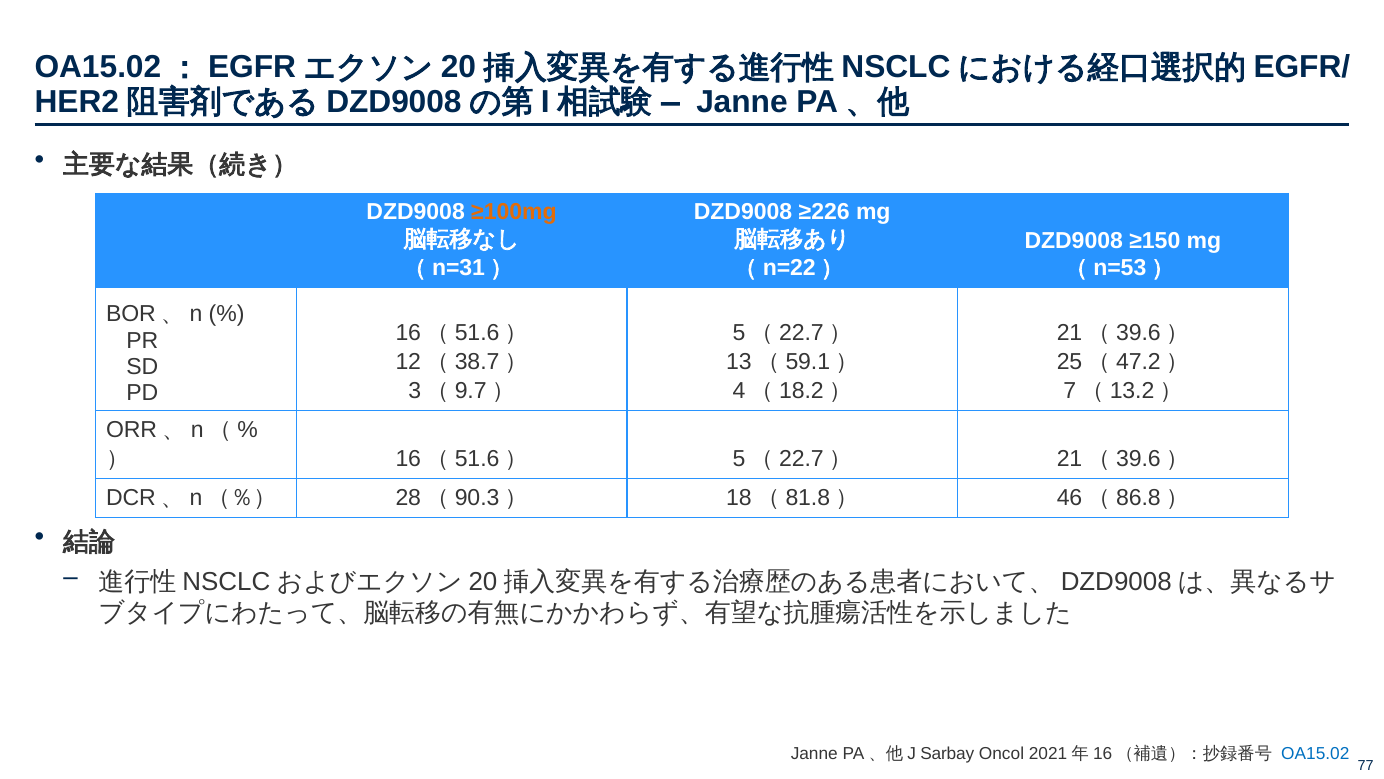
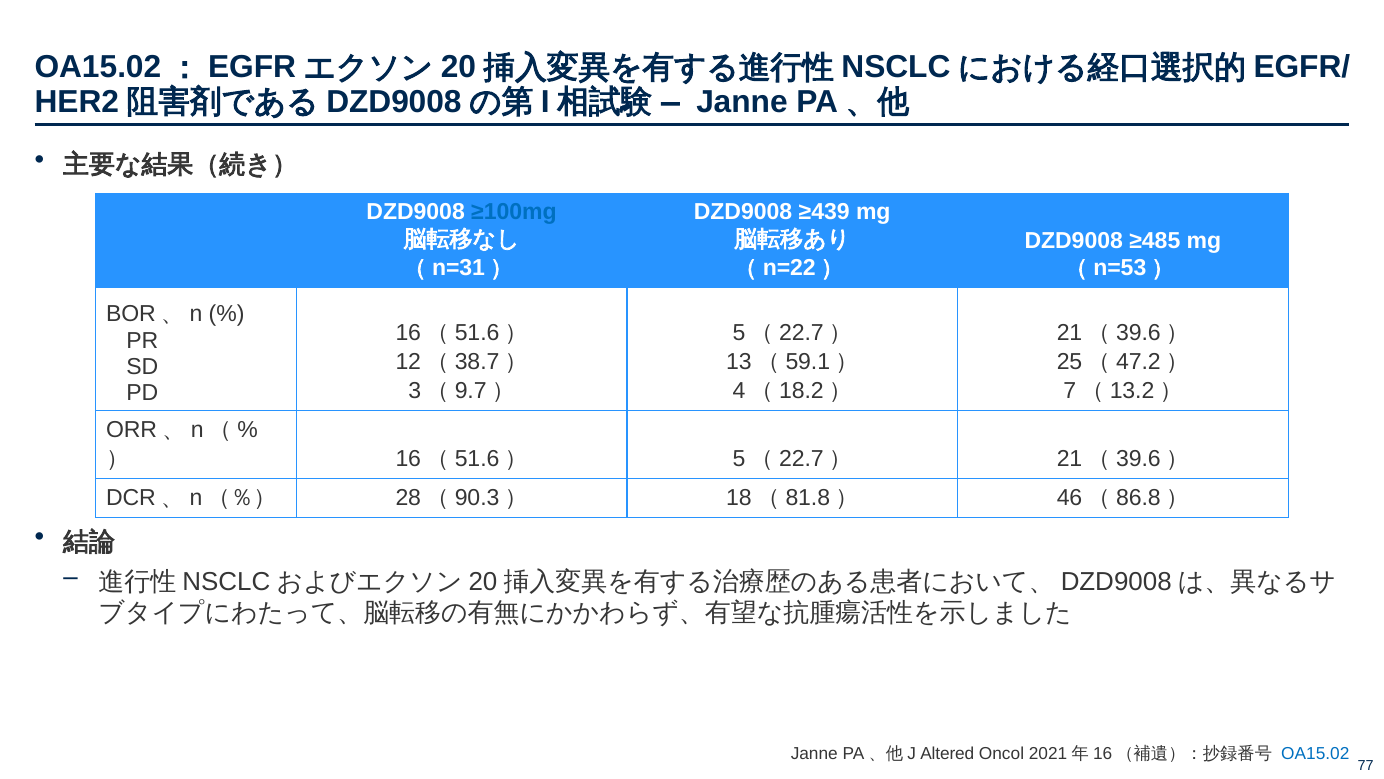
≥100mg colour: orange -> blue (514, 212)
≥226: ≥226 -> ≥439 (824, 212)
≥150: ≥150 -> ≥485 (1155, 241)
Sarbay: Sarbay -> Altered (947, 754)
